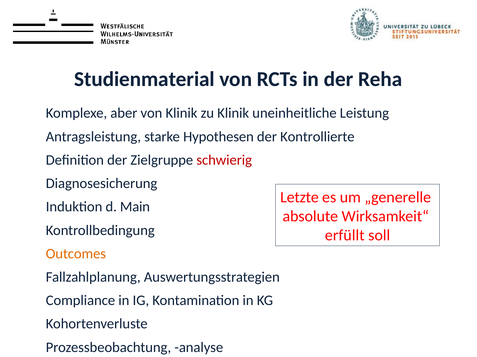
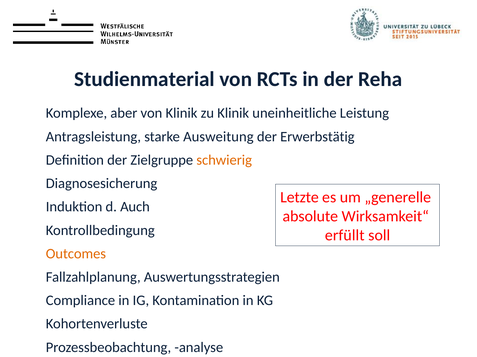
Hypothesen: Hypothesen -> Ausweitung (218, 137)
Kontrollierte: Kontrollierte -> Erwerbstätig (317, 137)
schwierig colour: red -> orange (224, 160)
Main: Main -> Auch (135, 207)
